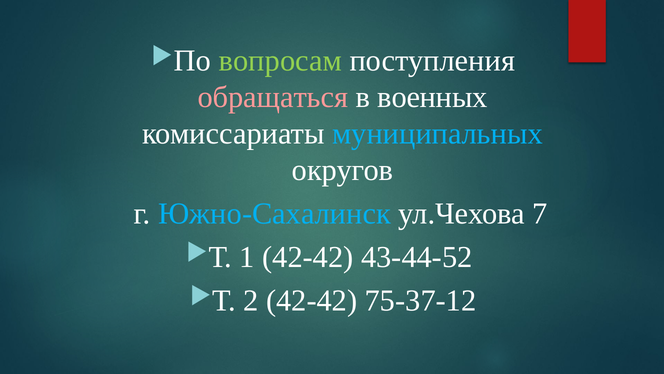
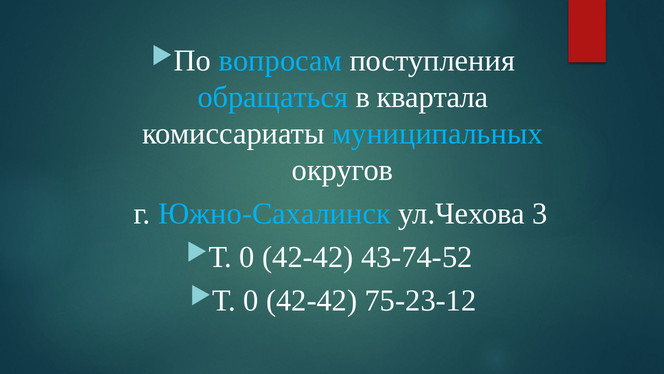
вопросам colour: light green -> light blue (280, 61)
обращаться colour: pink -> light blue (273, 97)
военных: военных -> квартала (433, 97)
7: 7 -> 3 (540, 213)
1: 1 -> 0 (247, 257)
43-44-52: 43-44-52 -> 43-74-52 (417, 257)
2: 2 -> 0 (251, 300)
75-37-12: 75-37-12 -> 75-23-12 (421, 300)
